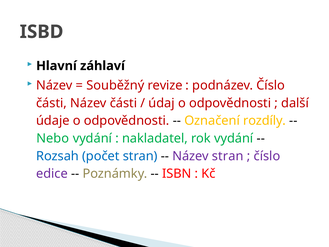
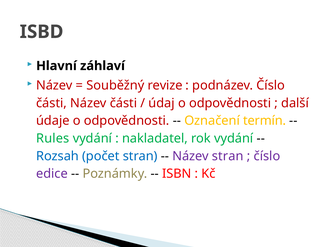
rozdíly: rozdíly -> termín (265, 121)
Nebo: Nebo -> Rules (53, 138)
